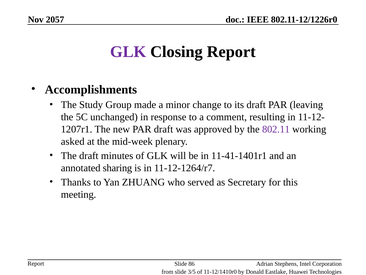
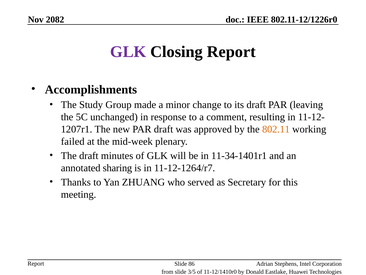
2057: 2057 -> 2082 (55, 20)
802.11 colour: purple -> orange (276, 129)
asked: asked -> failed (73, 141)
11-41-1401r1: 11-41-1401r1 -> 11-34-1401r1 (239, 155)
